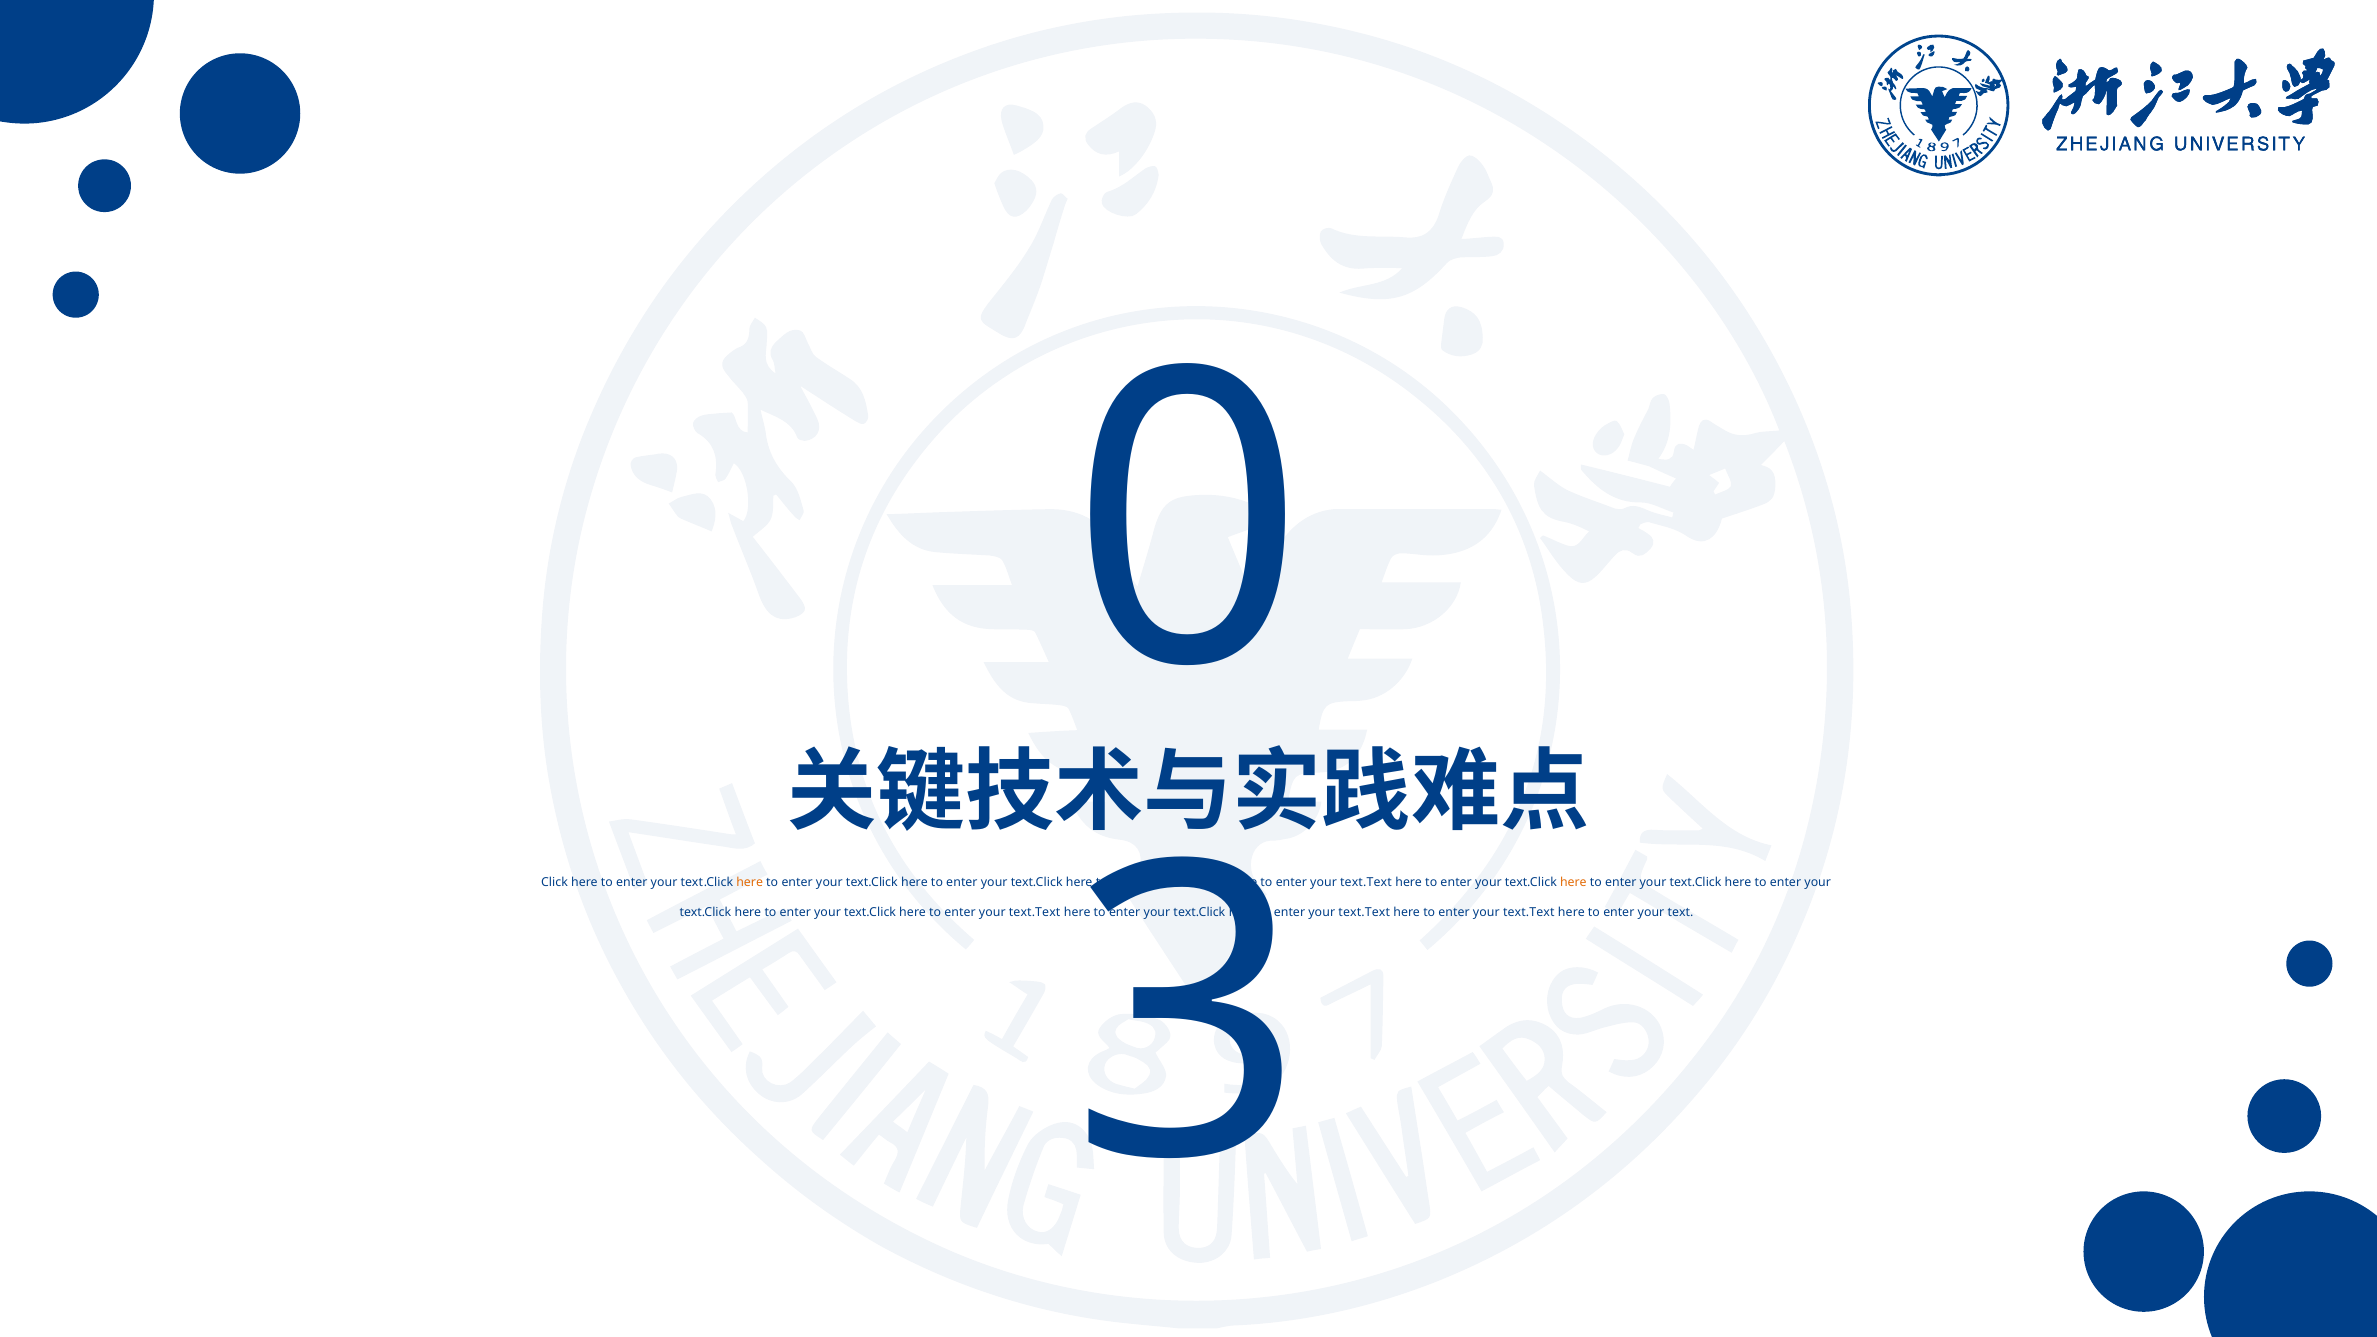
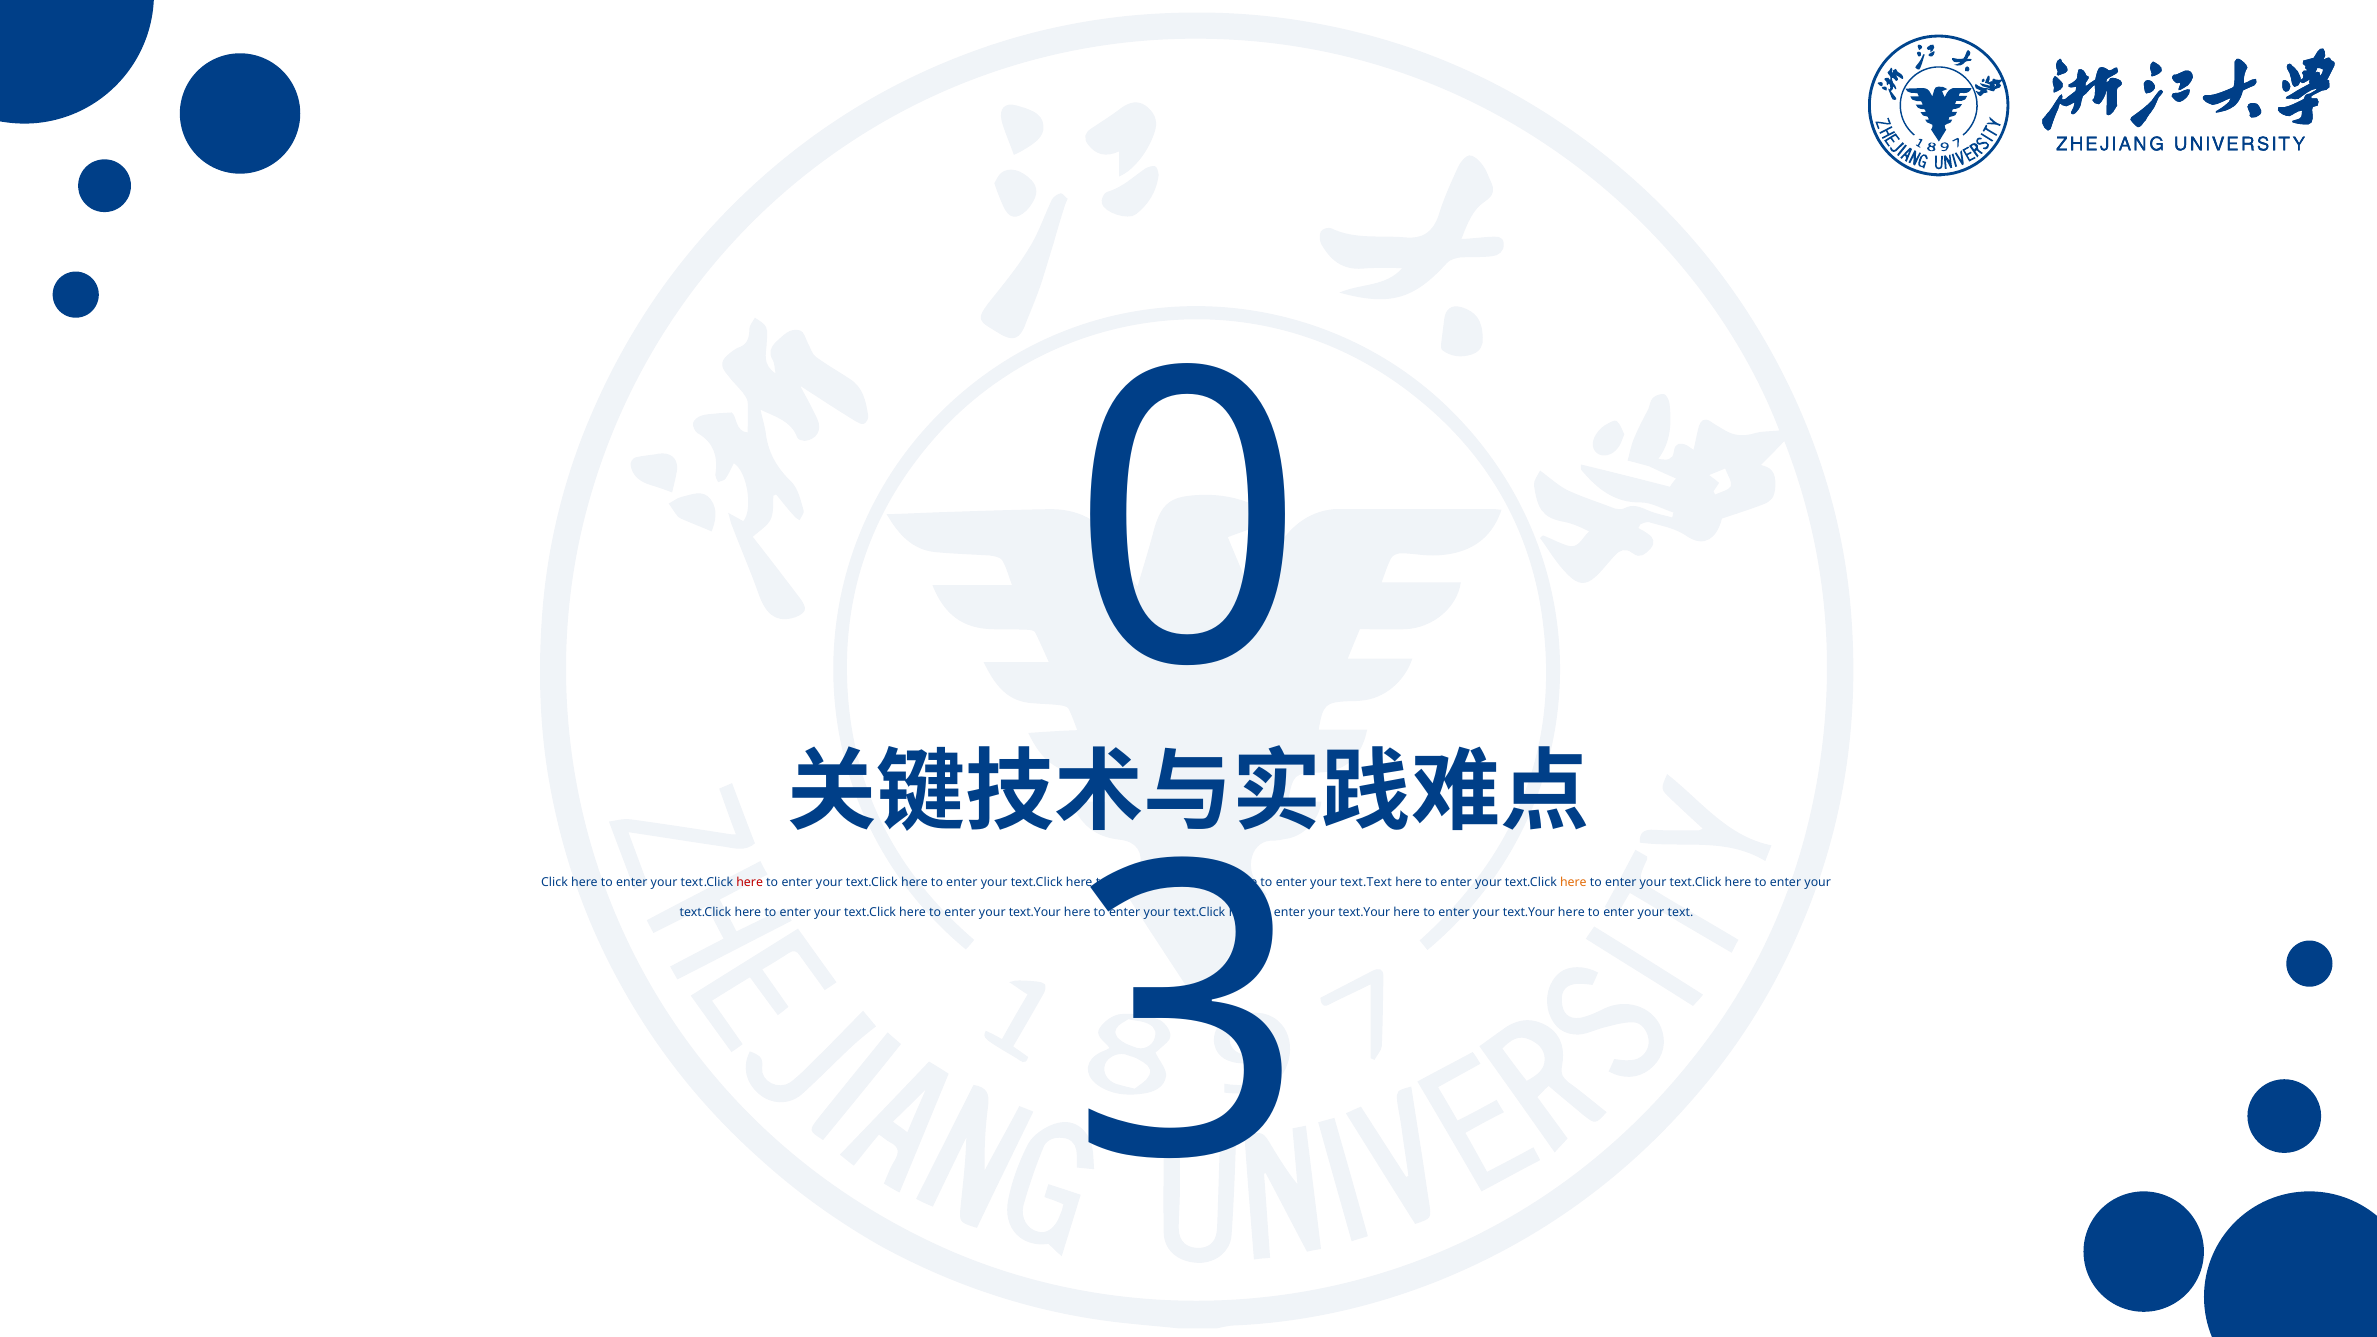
here colour: orange -> red (750, 883)
text.Text: text.Text -> text.Your (1035, 912)
text.Text: text.Text -> text.Your (1364, 912)
text.Text: text.Text -> text.Your (1529, 912)
